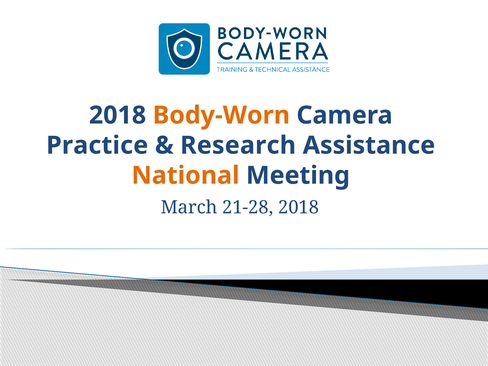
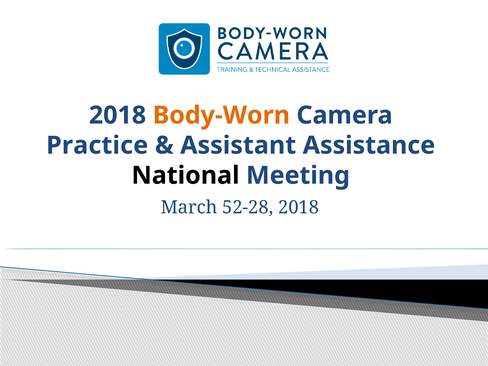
Research: Research -> Assistant (238, 145)
National colour: orange -> black (185, 175)
21-28: 21-28 -> 52-28 (248, 207)
